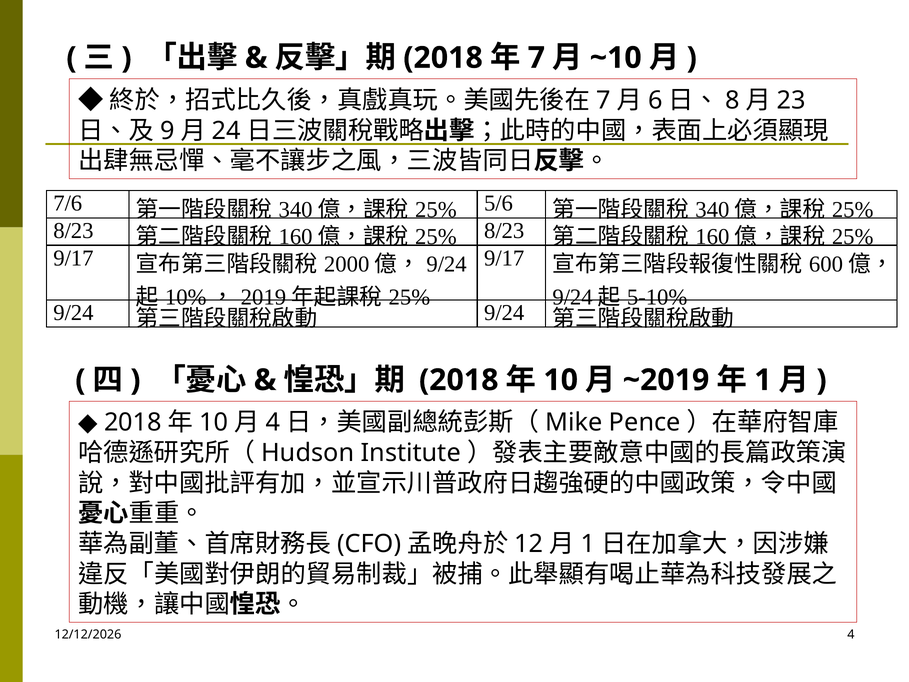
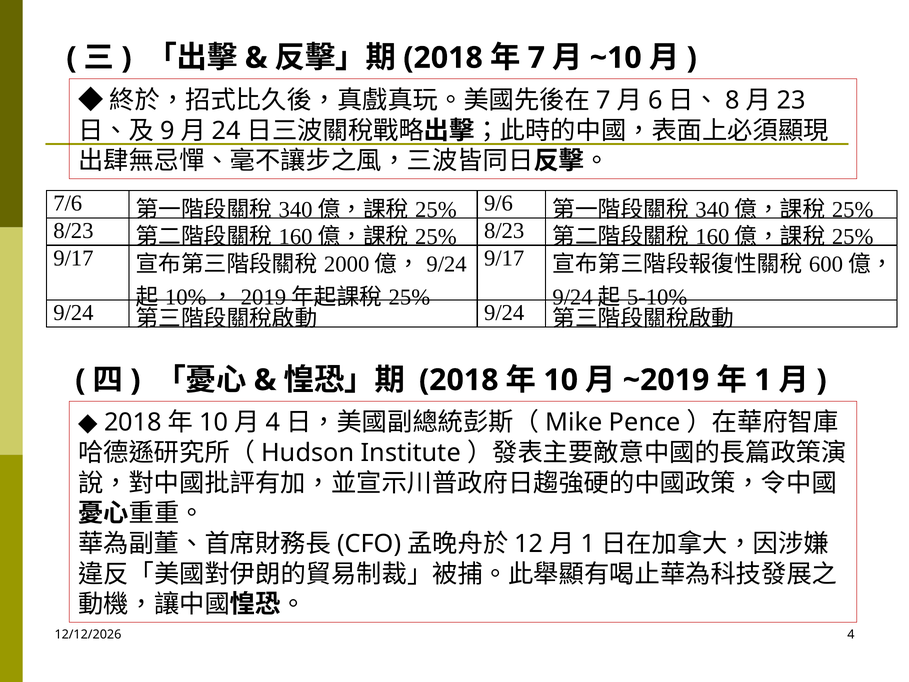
5/6: 5/6 -> 9/6 (498, 203)
